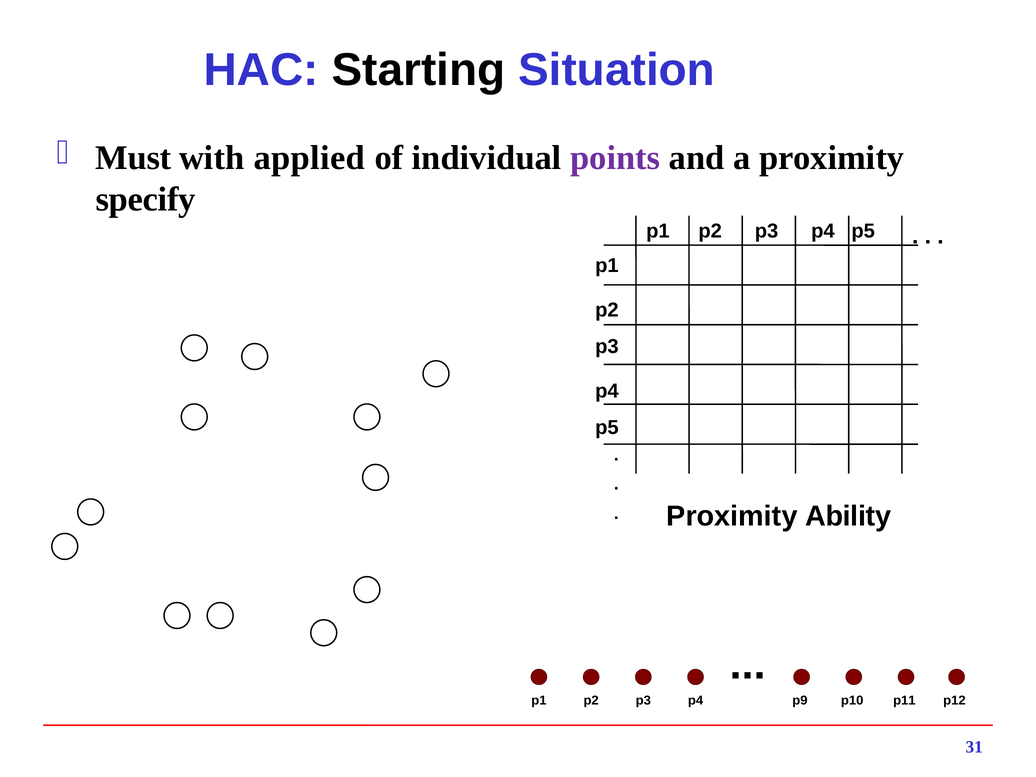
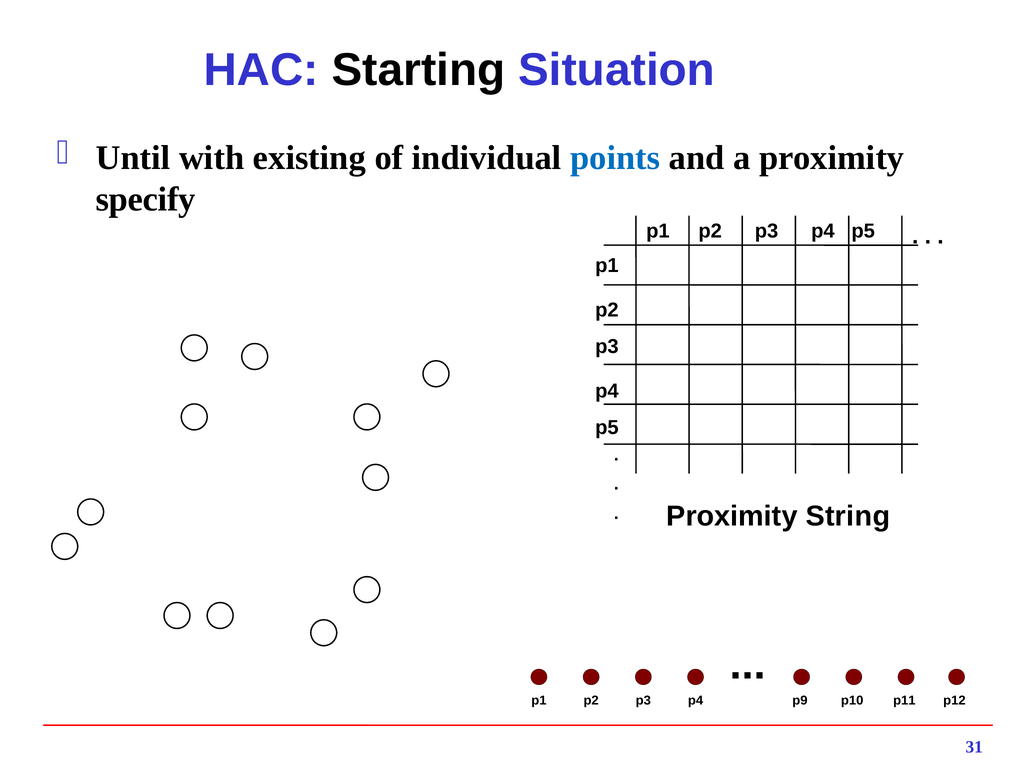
Must: Must -> Until (133, 158)
applied: applied -> existing (309, 158)
points colour: purple -> blue (615, 158)
Ability: Ability -> String (848, 516)
